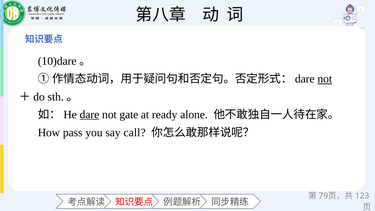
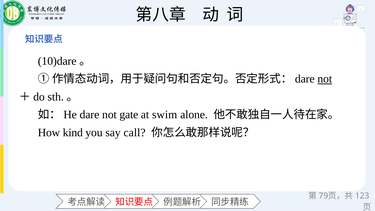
dare underline: present -> none (89, 115)
ready: ready -> swim (165, 115)
pass: pass -> kind (73, 132)
